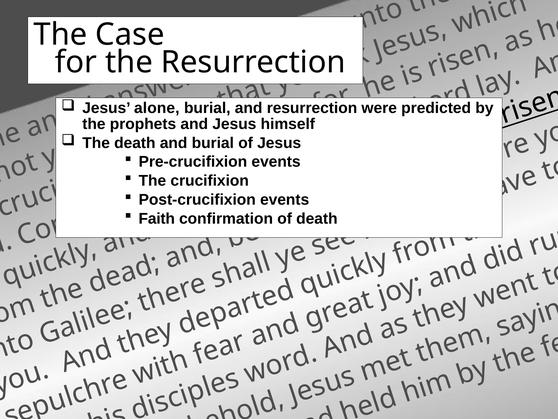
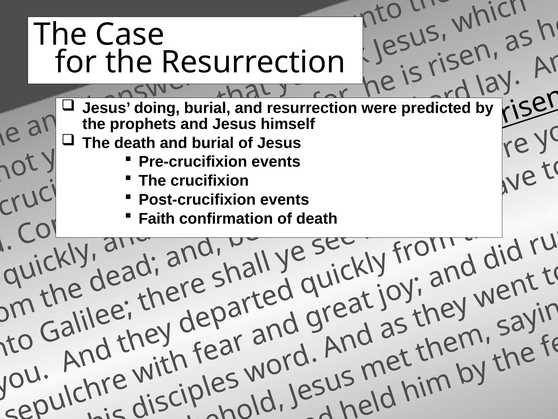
alone: alone -> doing (157, 108)
